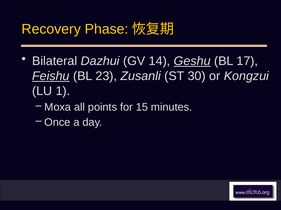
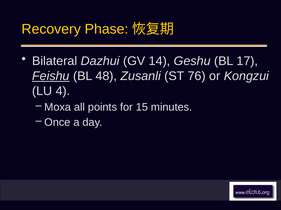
Geshu underline: present -> none (192, 61)
23: 23 -> 48 (106, 76)
30: 30 -> 76 (197, 76)
1: 1 -> 4 (63, 91)
